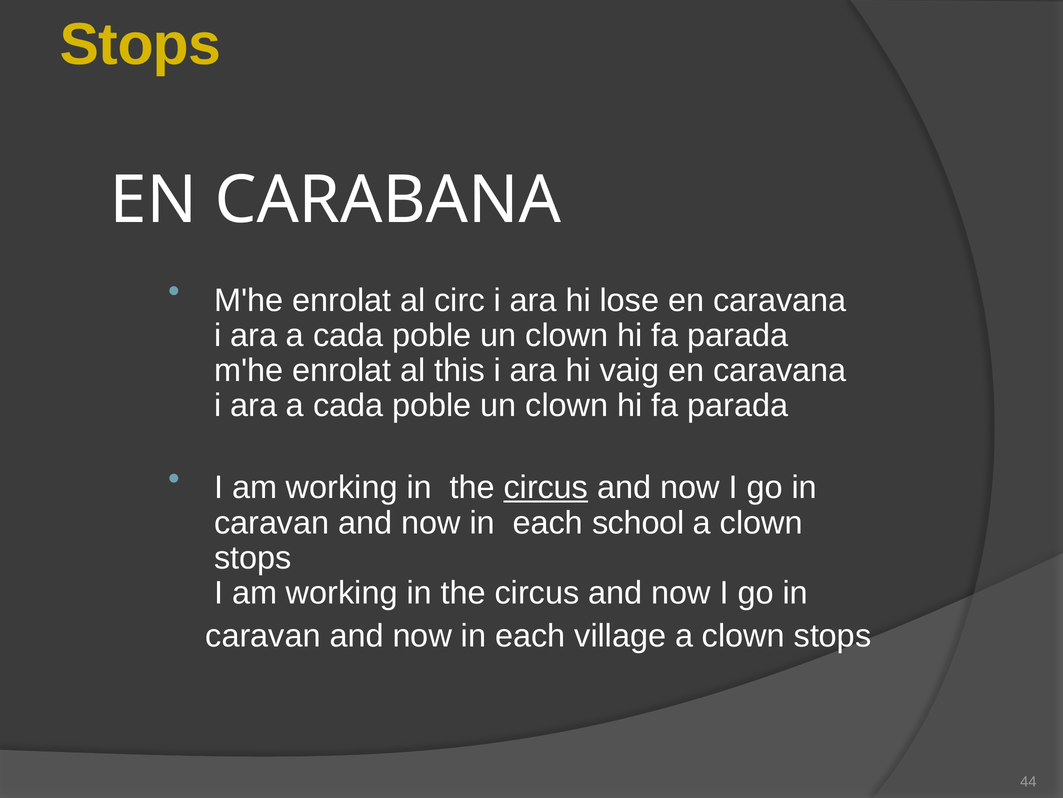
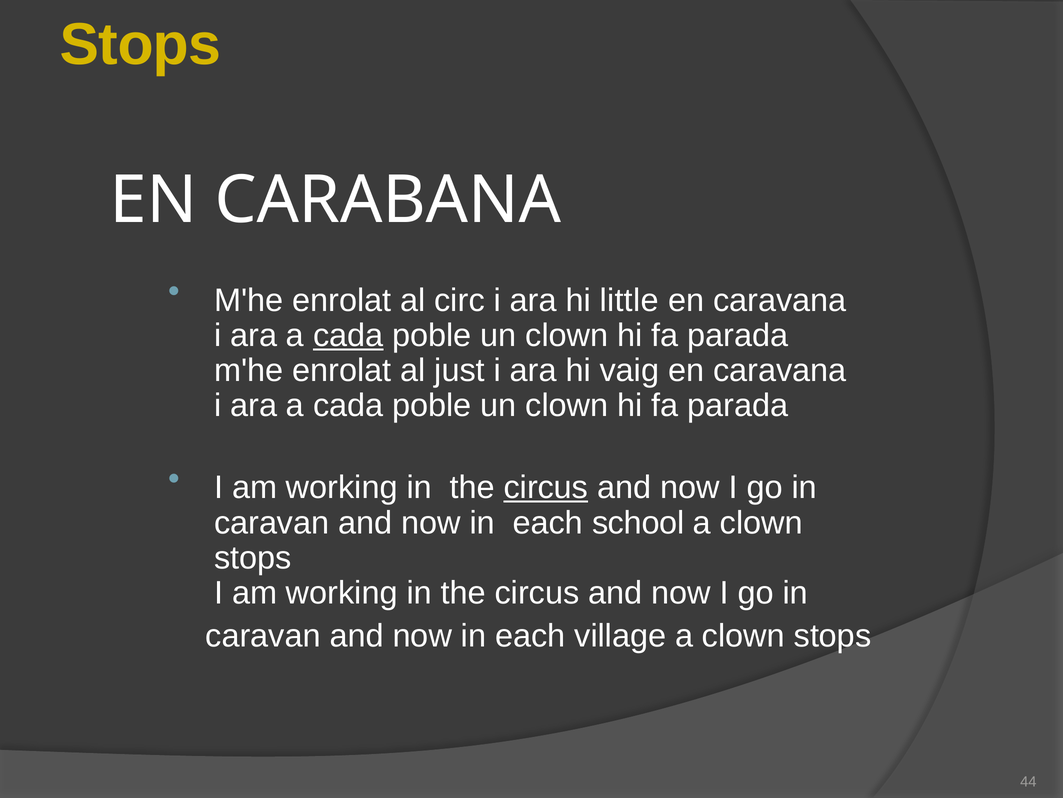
lose: lose -> little (629, 300)
cada underline: none -> present (348, 335)
this: this -> just (460, 370)
